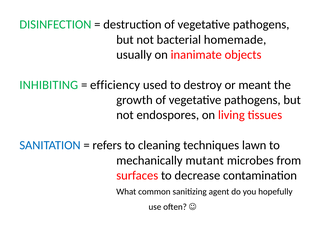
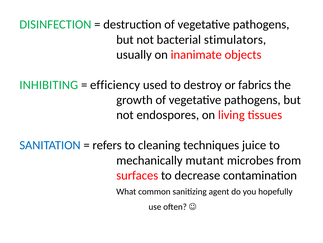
homemade: homemade -> stimulators (235, 40)
meant: meant -> fabrics (255, 85)
lawn: lawn -> juice (254, 145)
